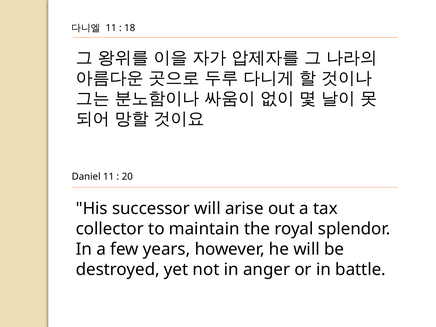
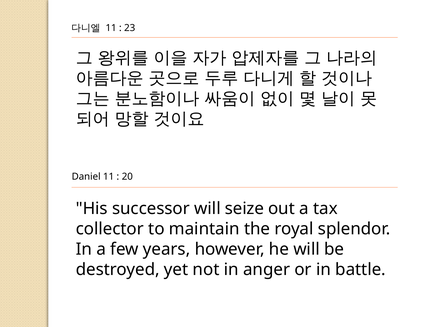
18: 18 -> 23 (130, 28)
arise: arise -> seize (244, 208)
